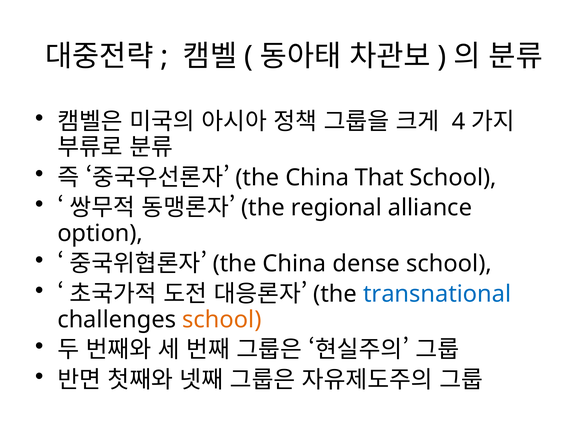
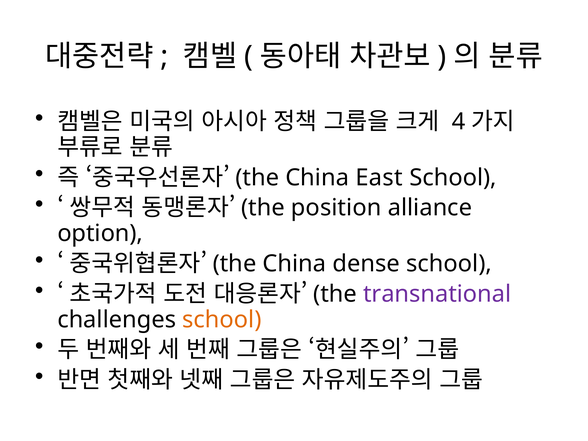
That: That -> East (379, 178)
regional: regional -> position (336, 208)
transnational colour: blue -> purple (437, 294)
